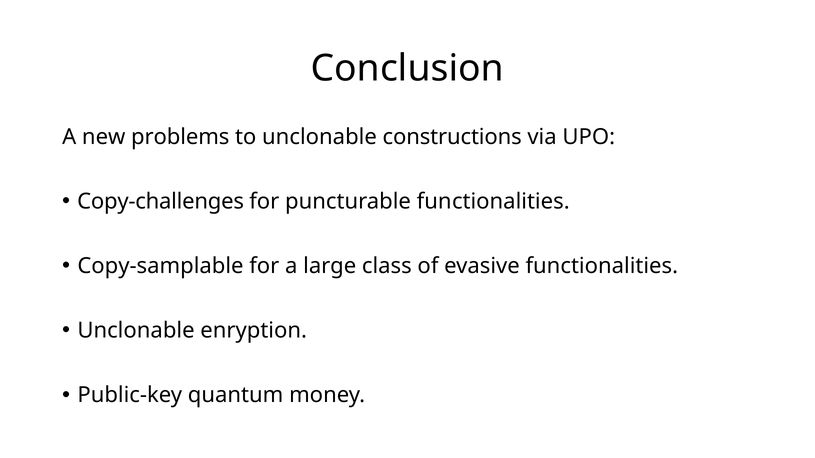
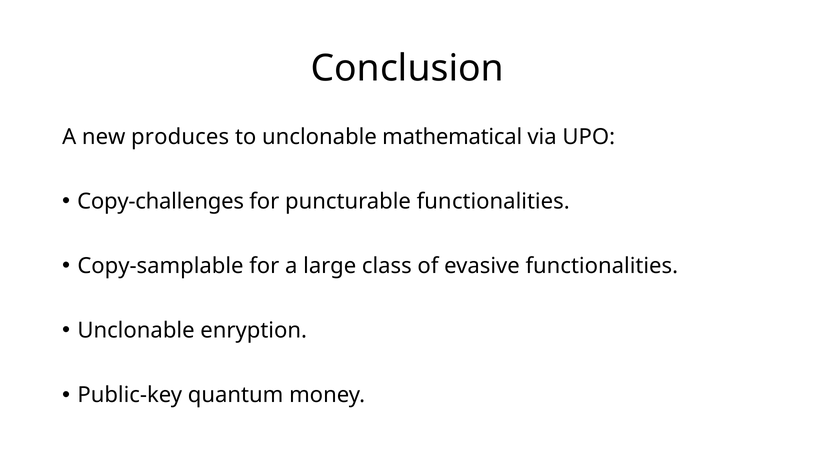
problems: problems -> produces (180, 137)
constructions: constructions -> mathematical (452, 137)
